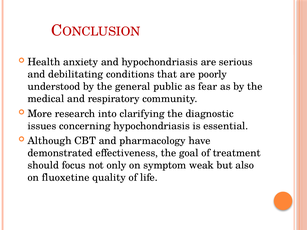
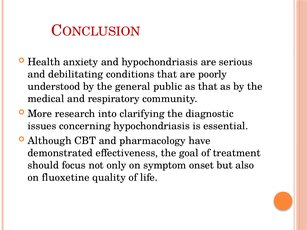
as fear: fear -> that (208, 87)
weak: weak -> onset (201, 165)
